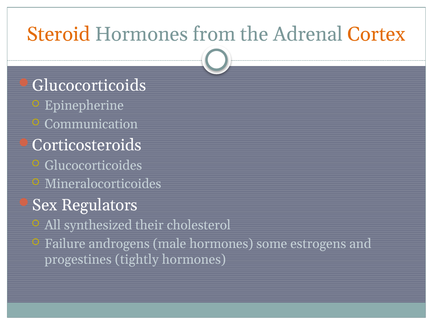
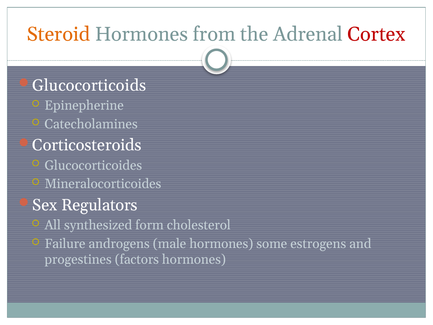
Cortex colour: orange -> red (377, 34)
Communication: Communication -> Catecholamines (91, 124)
their: their -> form (149, 225)
tightly: tightly -> factors (137, 259)
